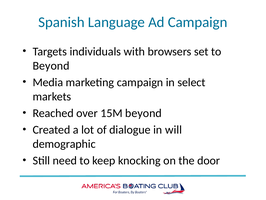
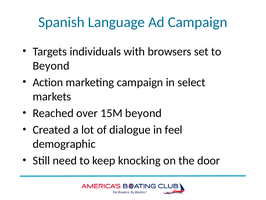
Media: Media -> Action (48, 82)
will: will -> feel (174, 129)
